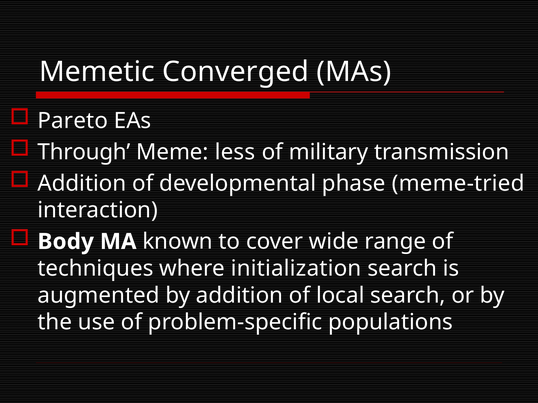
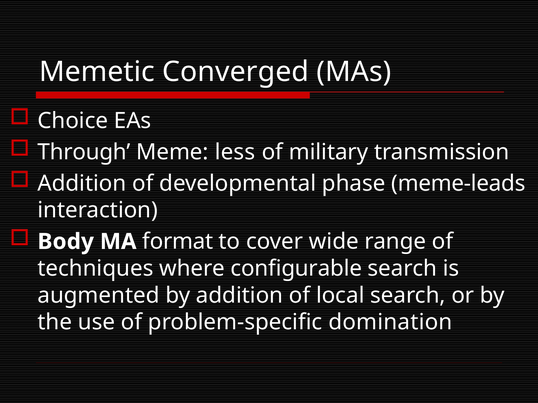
Pareto: Pareto -> Choice (73, 121)
meme-tried: meme-tried -> meme-leads (458, 184)
known: known -> format (178, 242)
initialization: initialization -> configurable (296, 269)
populations: populations -> domination (390, 323)
